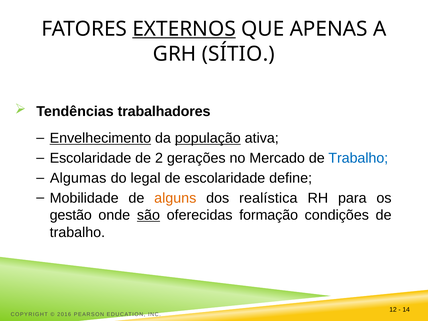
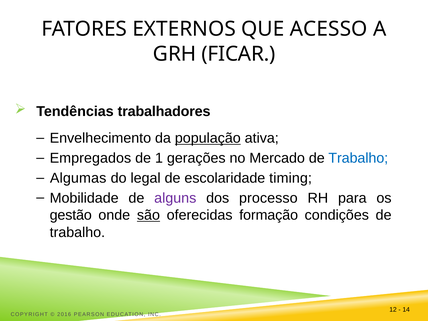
EXTERNOS underline: present -> none (184, 29)
APENAS: APENAS -> ACESSO (329, 29)
SÍTIO: SÍTIO -> FICAR (238, 54)
Envelhecimento underline: present -> none (100, 138)
Escolaridade: Escolaridade -> Empregados (90, 158)
2: 2 -> 1 (159, 158)
define: define -> timing (291, 178)
alguns colour: orange -> purple (175, 198)
realística: realística -> processo (268, 198)
